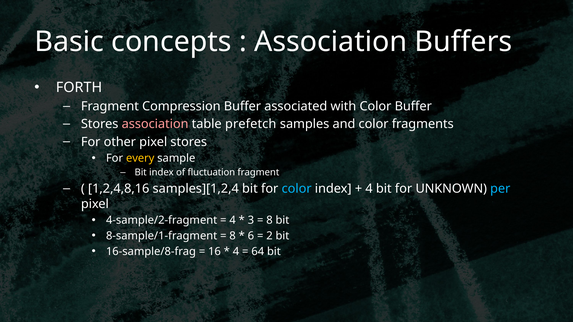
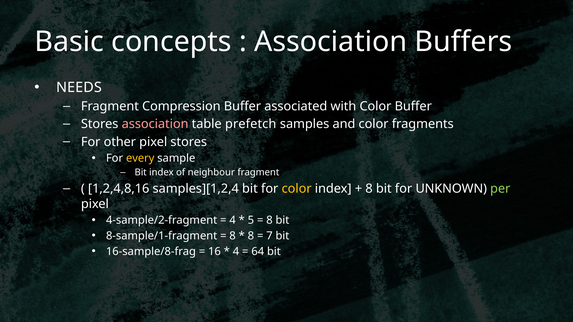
FORTH: FORTH -> NEEDS (79, 88)
fluctuation: fluctuation -> neighbour (211, 173)
color colour: light blue -> yellow (297, 189)
4: 4 -> 8 (369, 189)
per colour: light blue -> light green (500, 189)
3: 3 -> 5 (251, 221)
6: 6 -> 8 (251, 236)
2: 2 -> 7 (269, 236)
